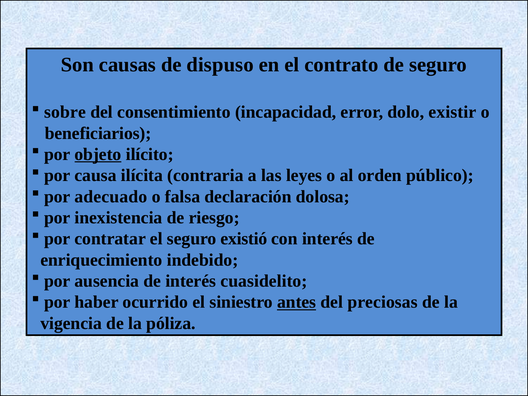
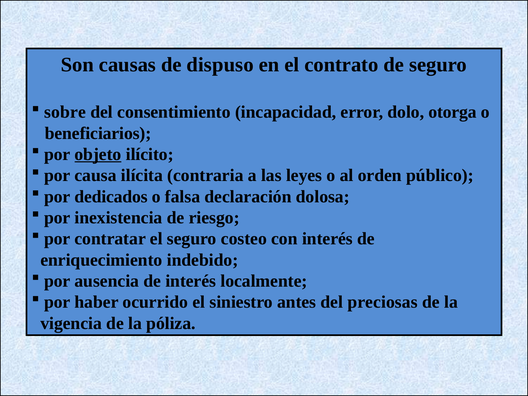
existir: existir -> otorga (453, 112)
adecuado: adecuado -> dedicados (111, 197)
existió: existió -> costeo (244, 239)
cuasidelito: cuasidelito -> localmente (264, 281)
antes underline: present -> none (297, 302)
